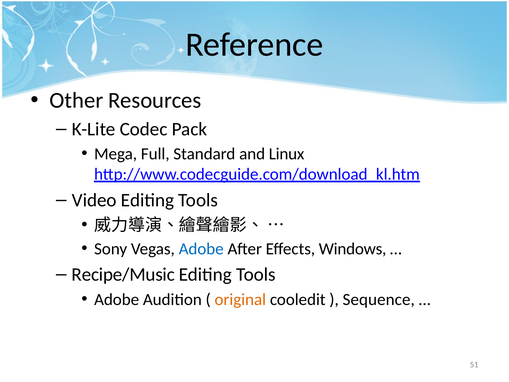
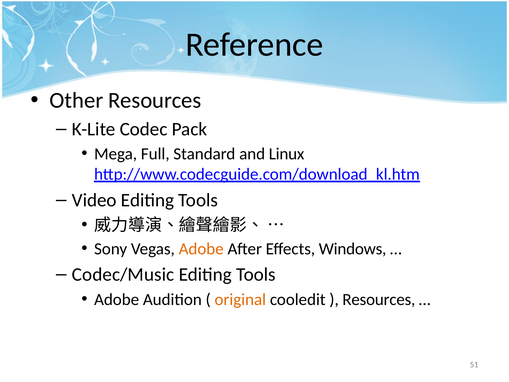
Adobe colour: blue -> orange (201, 249)
Recipe/Music: Recipe/Music -> Codec/Music (123, 274)
Sequence: Sequence -> Resources (379, 299)
